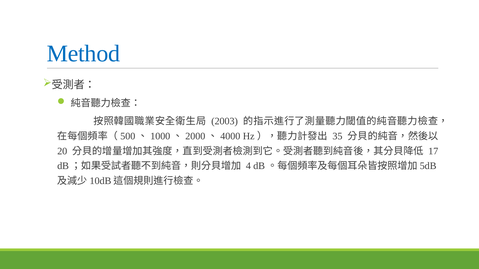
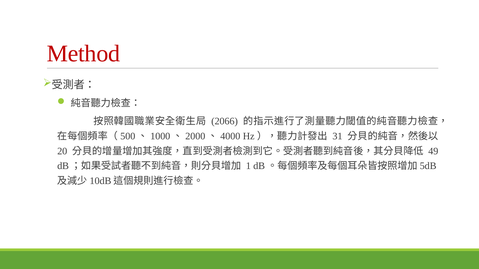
Method colour: blue -> red (83, 54)
2003: 2003 -> 2066 (225, 121)
35: 35 -> 31 (337, 136)
17: 17 -> 49 (433, 151)
4: 4 -> 1 (248, 166)
